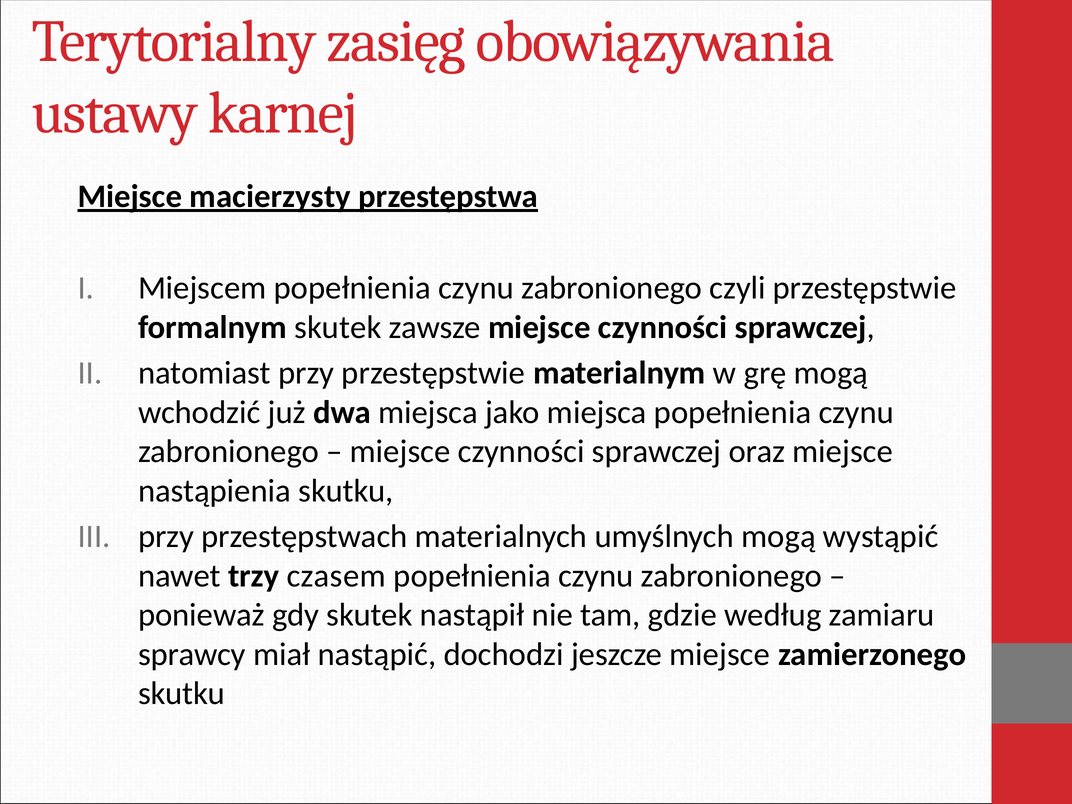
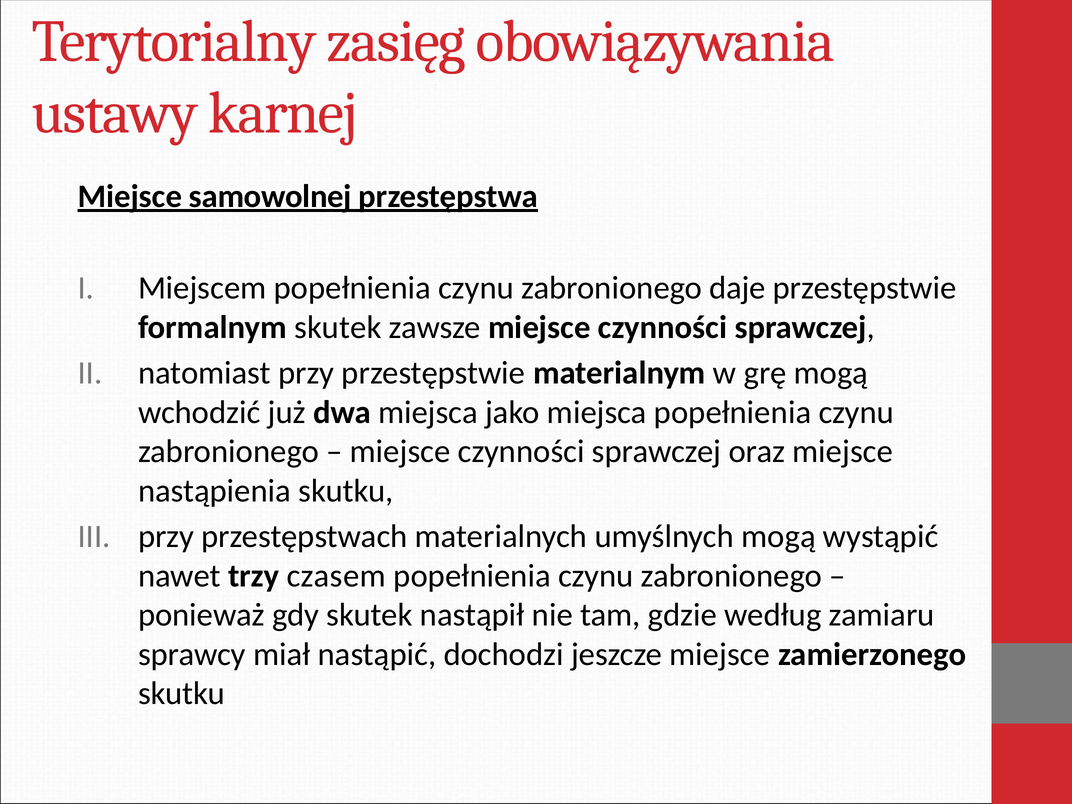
macierzysty: macierzysty -> samowolnej (270, 196)
czyli: czyli -> daje (738, 288)
